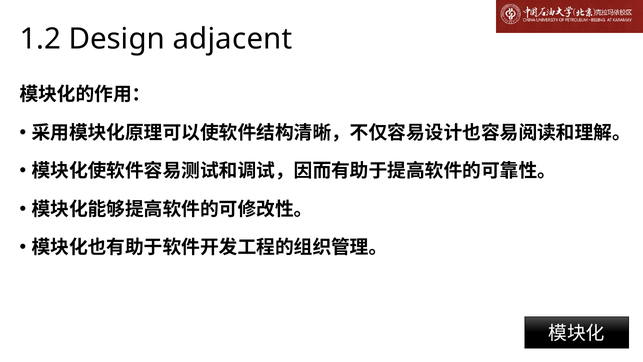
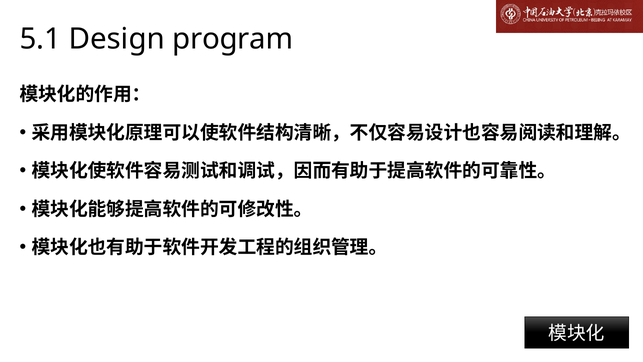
1.2: 1.2 -> 5.1 (40, 39)
adjacent: adjacent -> program (233, 39)
